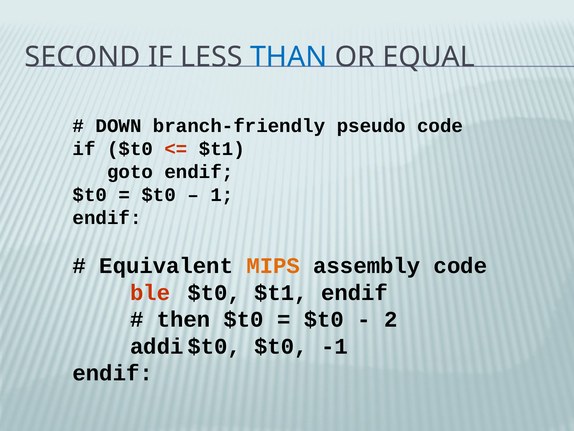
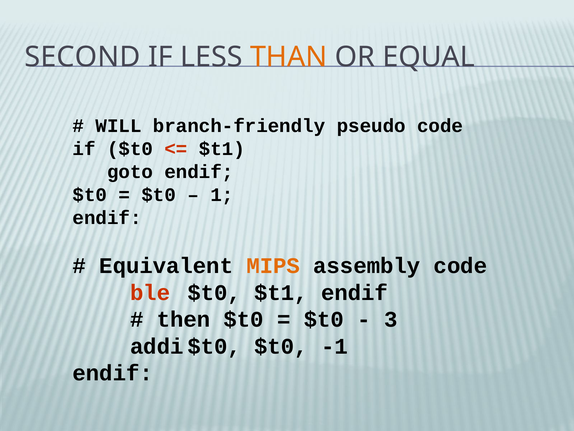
THAN colour: blue -> orange (289, 57)
DOWN: DOWN -> WILL (119, 126)
2: 2 -> 3 (391, 319)
